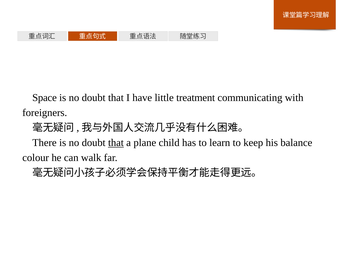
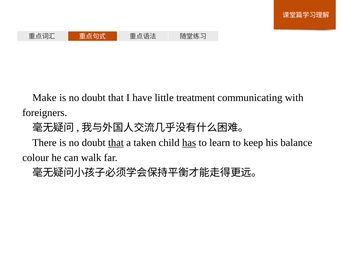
Space: Space -> Make (44, 98)
plane: plane -> taken (145, 143)
has underline: none -> present (189, 143)
